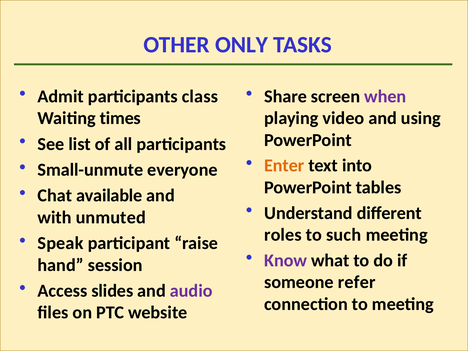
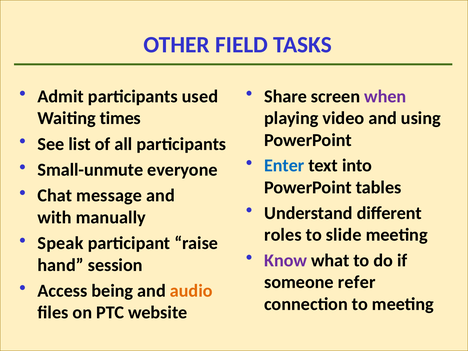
ONLY: ONLY -> FIELD (242, 45)
class: class -> used (200, 96)
Enter colour: orange -> blue (284, 166)
available: available -> message (109, 196)
unmuted: unmuted -> manually (111, 217)
such: such -> slide (344, 235)
slides: slides -> being (112, 291)
audio colour: purple -> orange (191, 291)
